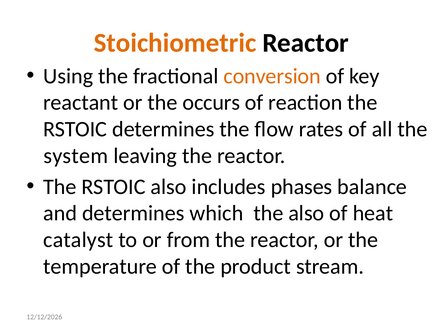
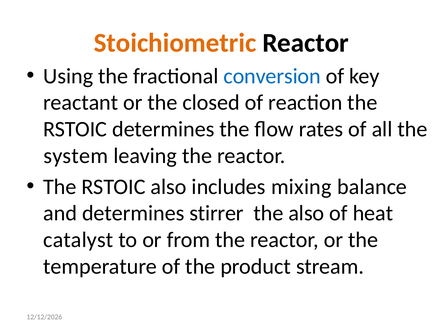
conversion colour: orange -> blue (272, 76)
occurs: occurs -> closed (211, 103)
phases: phases -> mixing (301, 187)
which: which -> stirrer (217, 213)
